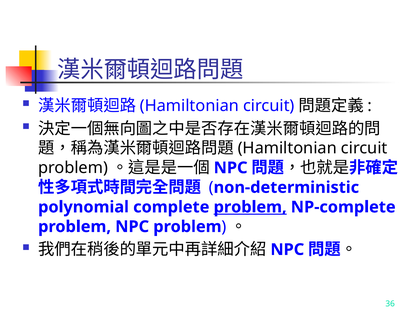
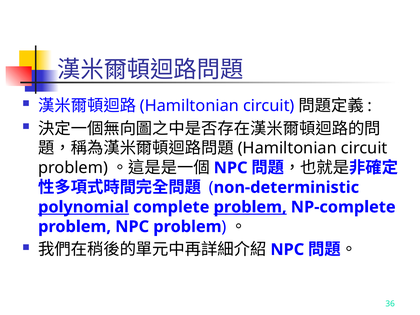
polynomial underline: none -> present (84, 207)
